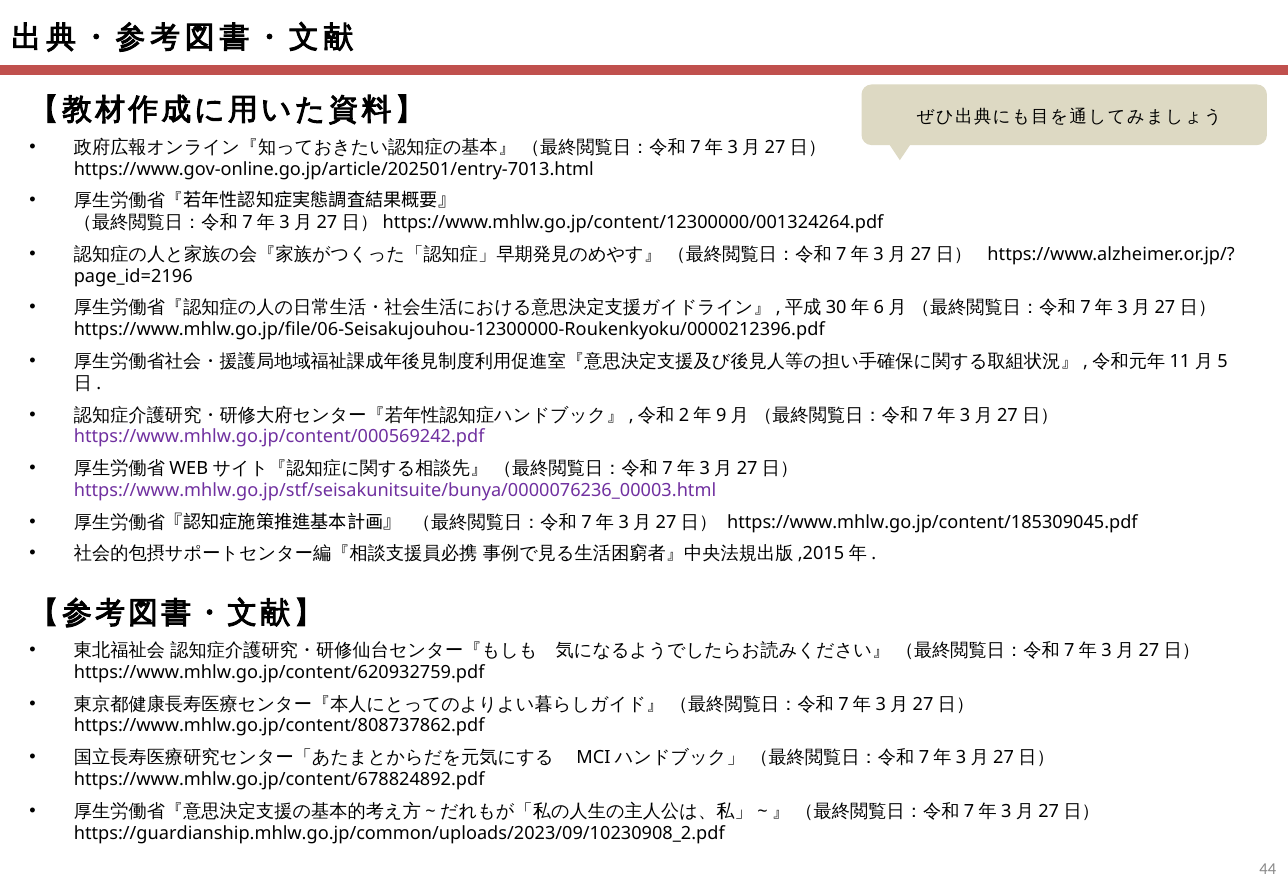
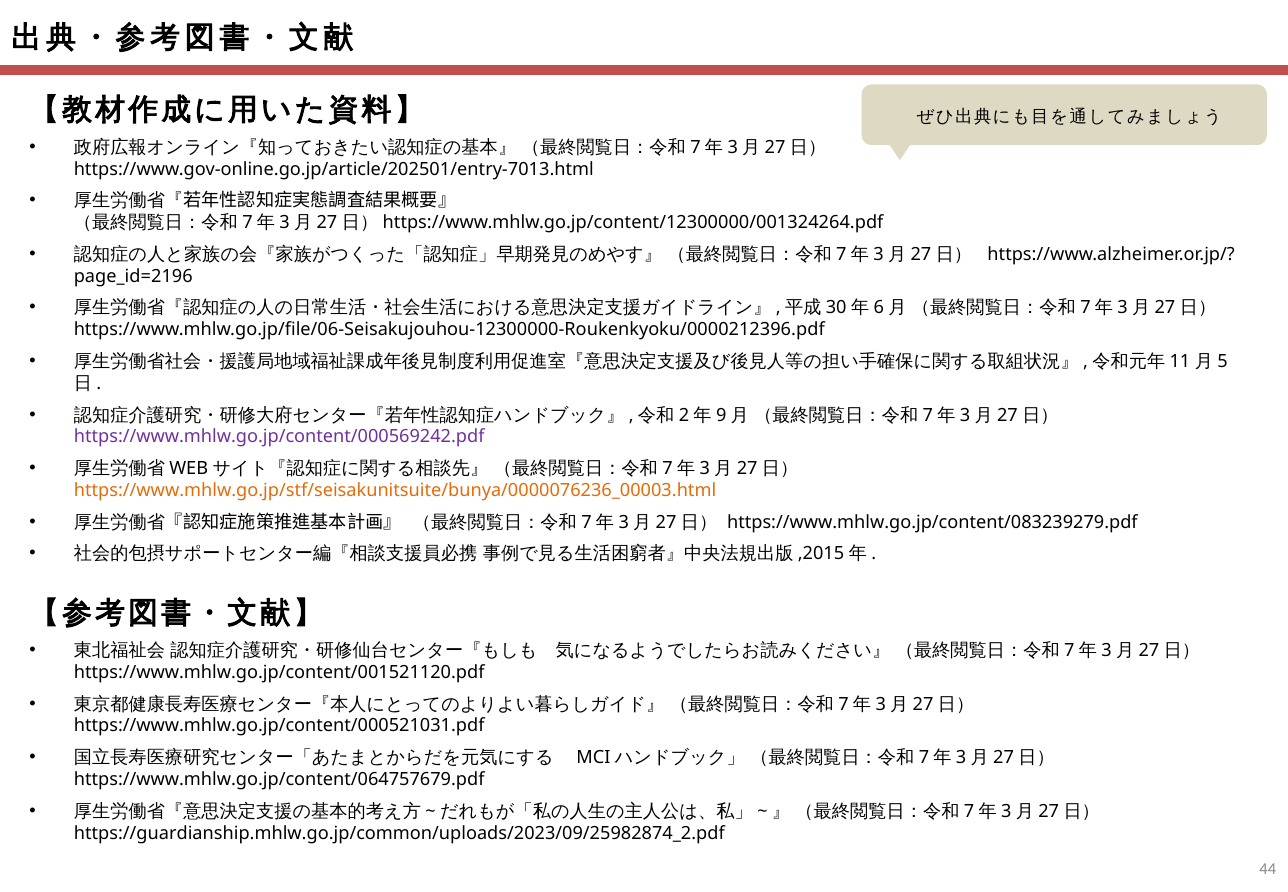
https://www.mhlw.go.jp/stf/seisakunitsuite/bunya/0000076236_00003.html colour: purple -> orange (395, 490)
https://www.mhlw.go.jp/content/185309045.pdf: https://www.mhlw.go.jp/content/185309045.pdf -> https://www.mhlw.go.jp/content/083239279.pdf (932, 522)
https://www.mhlw.go.jp/content/620932759.pdf: https://www.mhlw.go.jp/content/620932759.pdf -> https://www.mhlw.go.jp/content/001521120.pdf (279, 672)
https://www.mhlw.go.jp/content/808737862.pdf: https://www.mhlw.go.jp/content/808737862.pdf -> https://www.mhlw.go.jp/content/000521031.pdf (279, 726)
https://www.mhlw.go.jp/content/678824892.pdf: https://www.mhlw.go.jp/content/678824892.pdf -> https://www.mhlw.go.jp/content/064757679.pdf (279, 779)
https://guardianship.mhlw.go.jp/common/uploads/2023/09/10230908_2.pdf: https://guardianship.mhlw.go.jp/common/uploads/2023/09/10230908_2.pdf -> https://guardianship.mhlw.go.jp/common/uploads/2023/09/25982874_2.pdf (399, 833)
